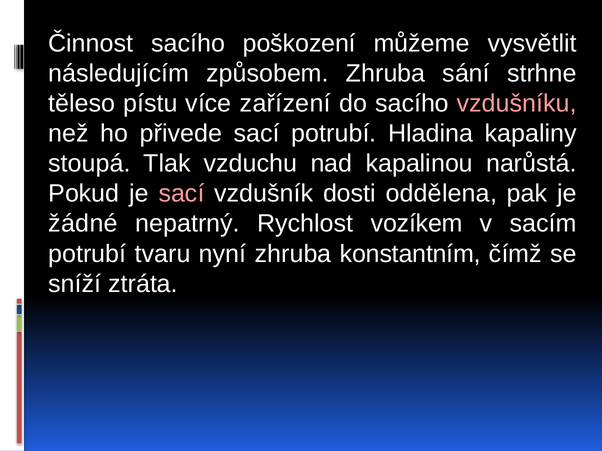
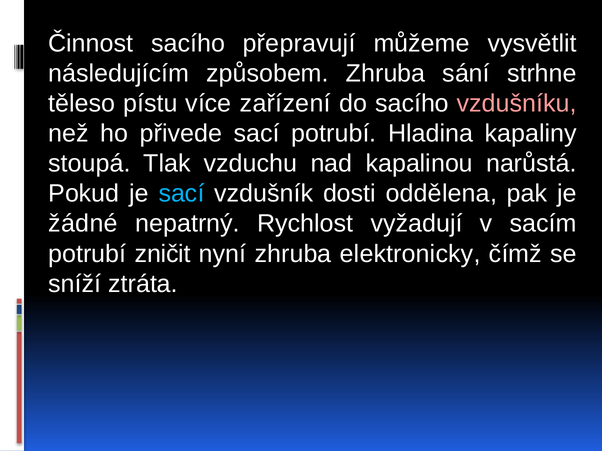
poškození: poškození -> přepravují (299, 43)
sací colour: pink -> light blue (181, 194)
vozíkem: vozíkem -> vyžadují (417, 224)
tvaru: tvaru -> zničit (163, 254)
konstantním: konstantním -> elektronicky (410, 254)
